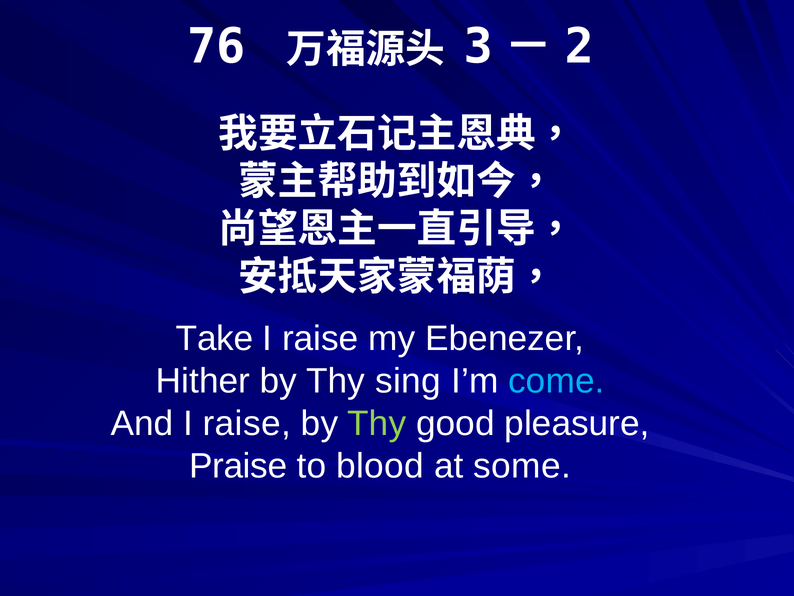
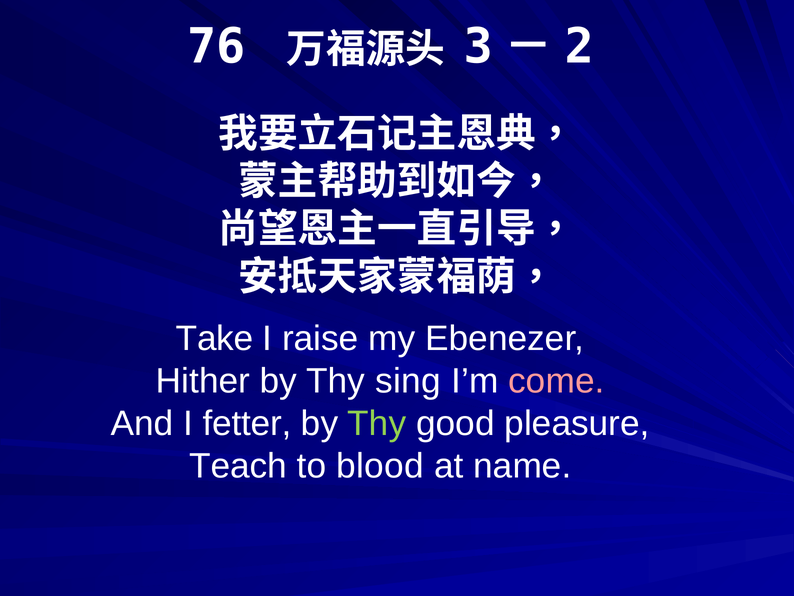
come colour: light blue -> pink (556, 381)
And I raise: raise -> fetter (247, 423)
Praise: Praise -> Teach (238, 466)
some: some -> name (522, 466)
